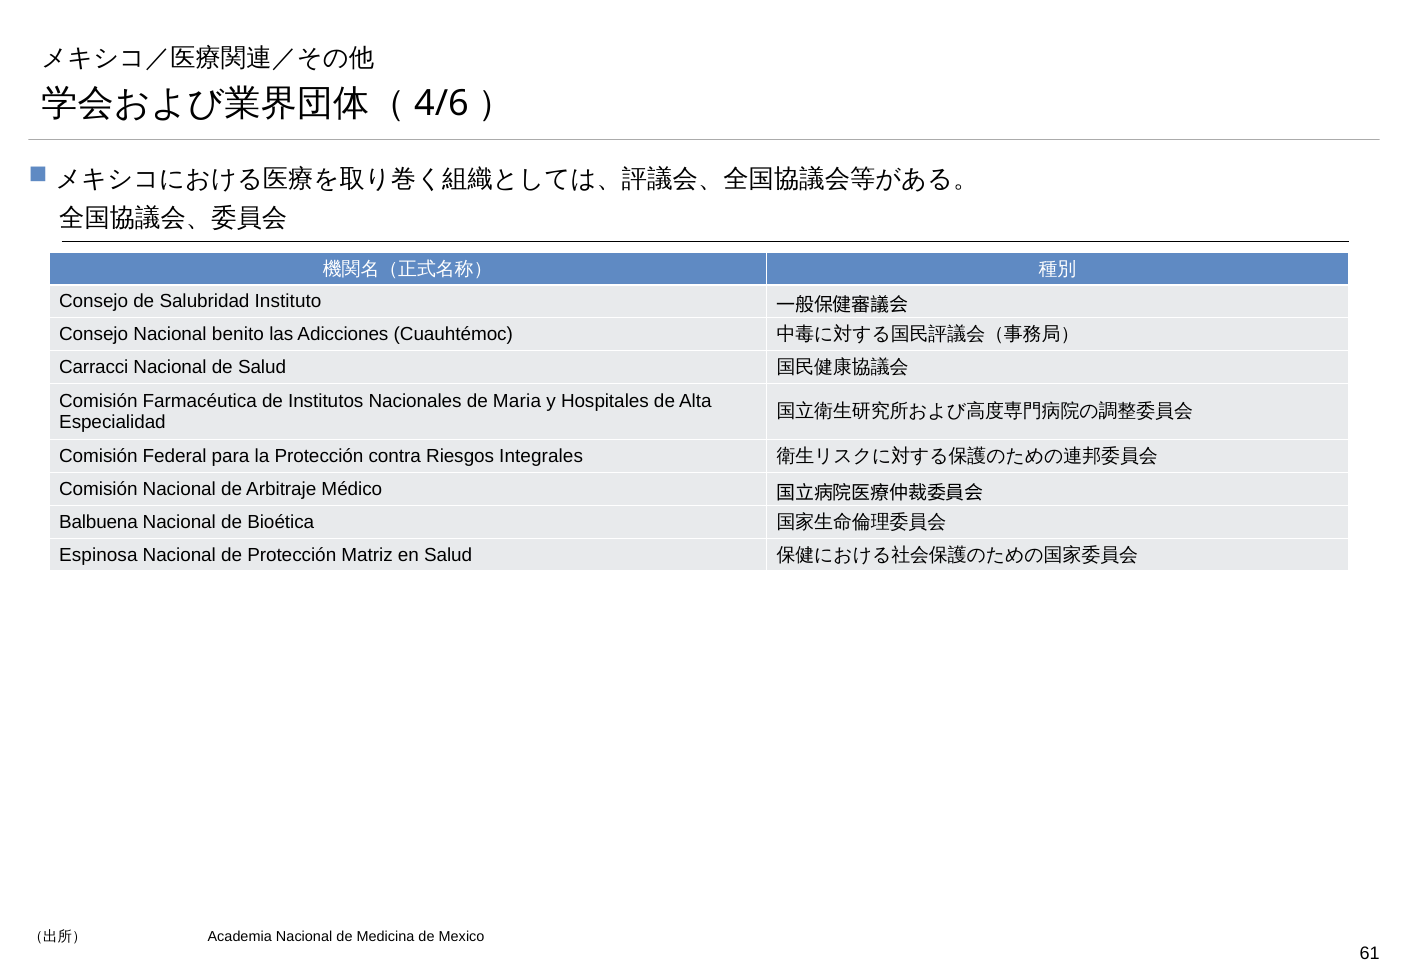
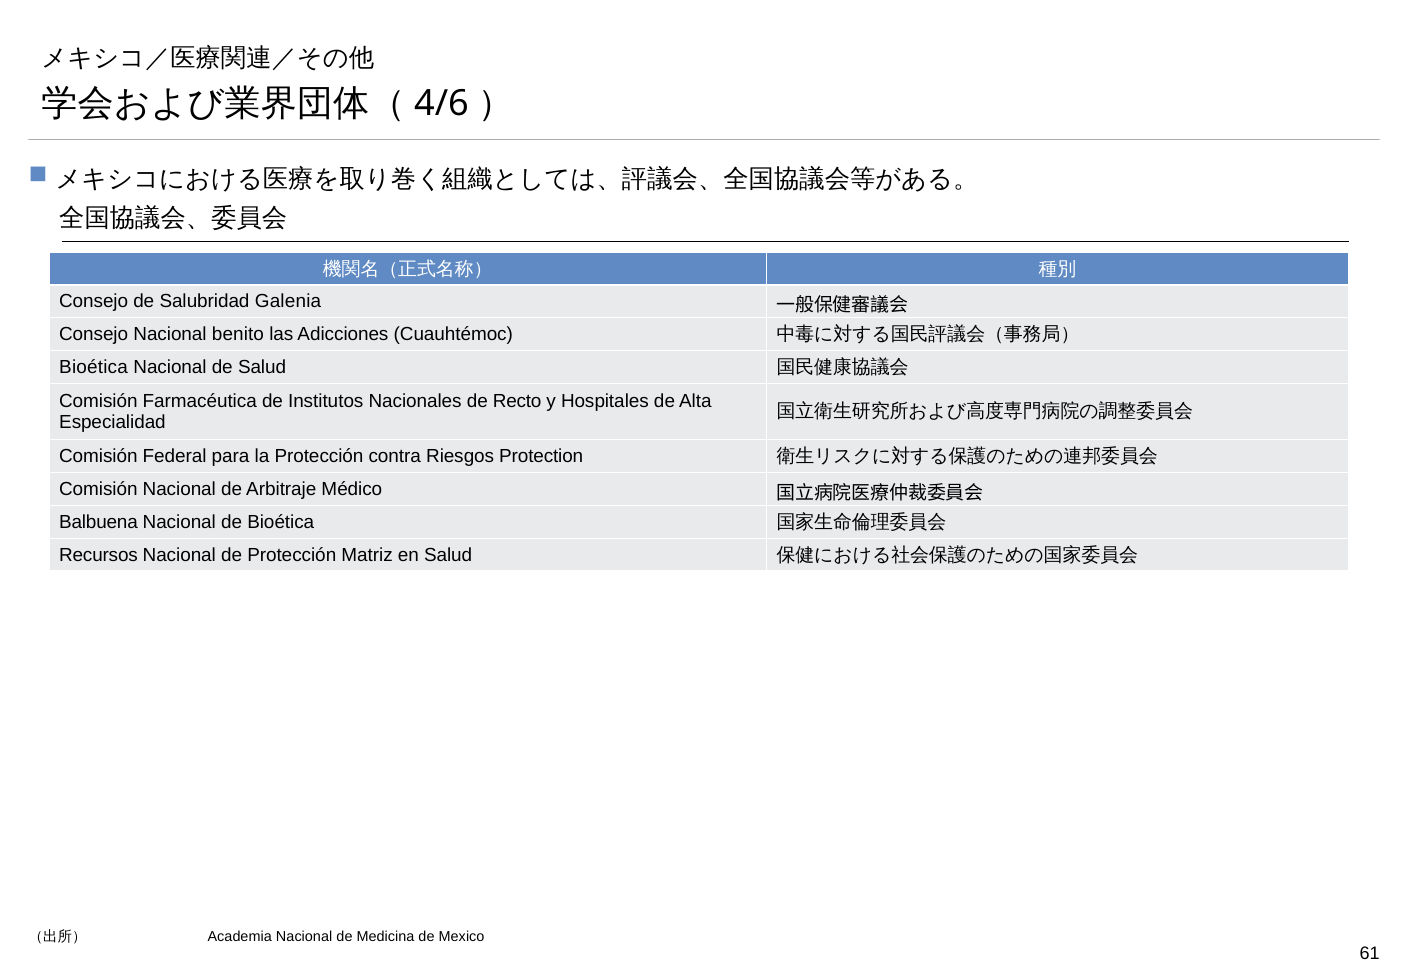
Instituto: Instituto -> Galenia (288, 302)
Carracci: Carracci -> Bioética (94, 368)
Maria: Maria -> Recto (517, 402)
Integrales: Integrales -> Protection (541, 457)
Espinosa: Espinosa -> Recursos (98, 556)
